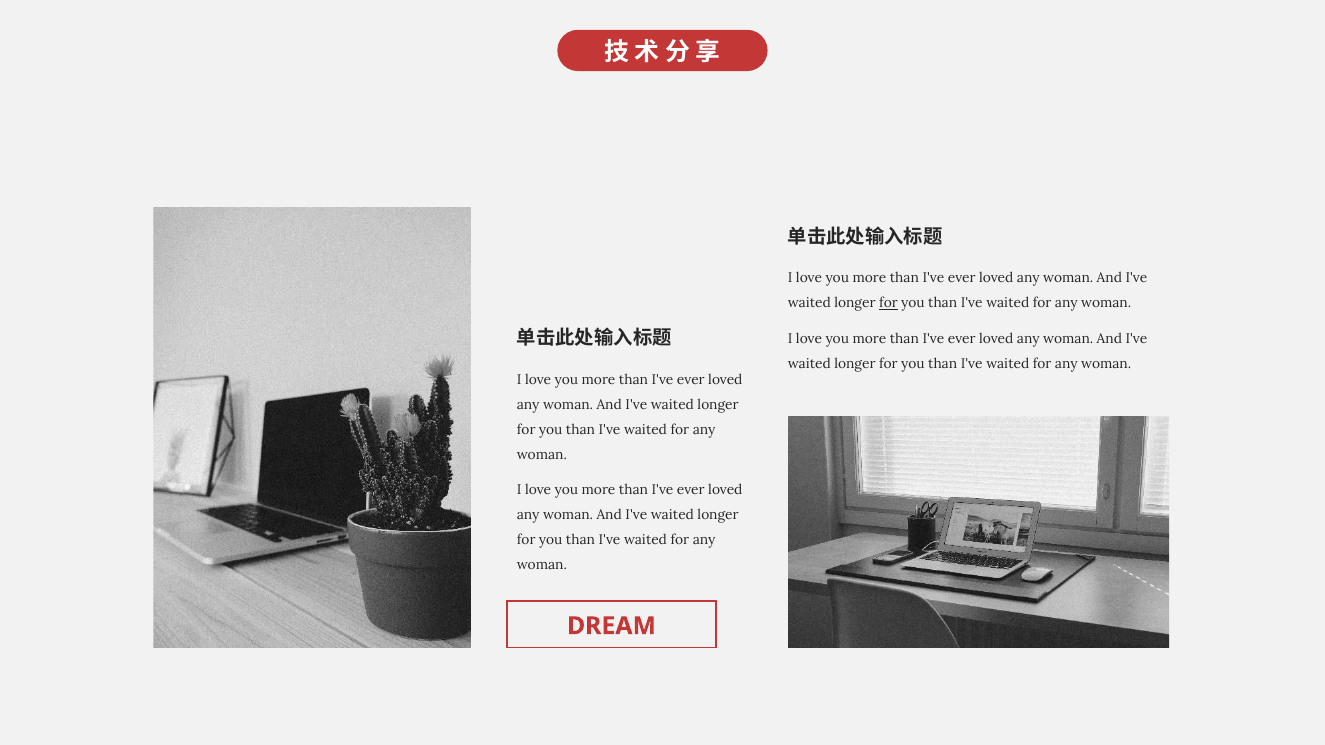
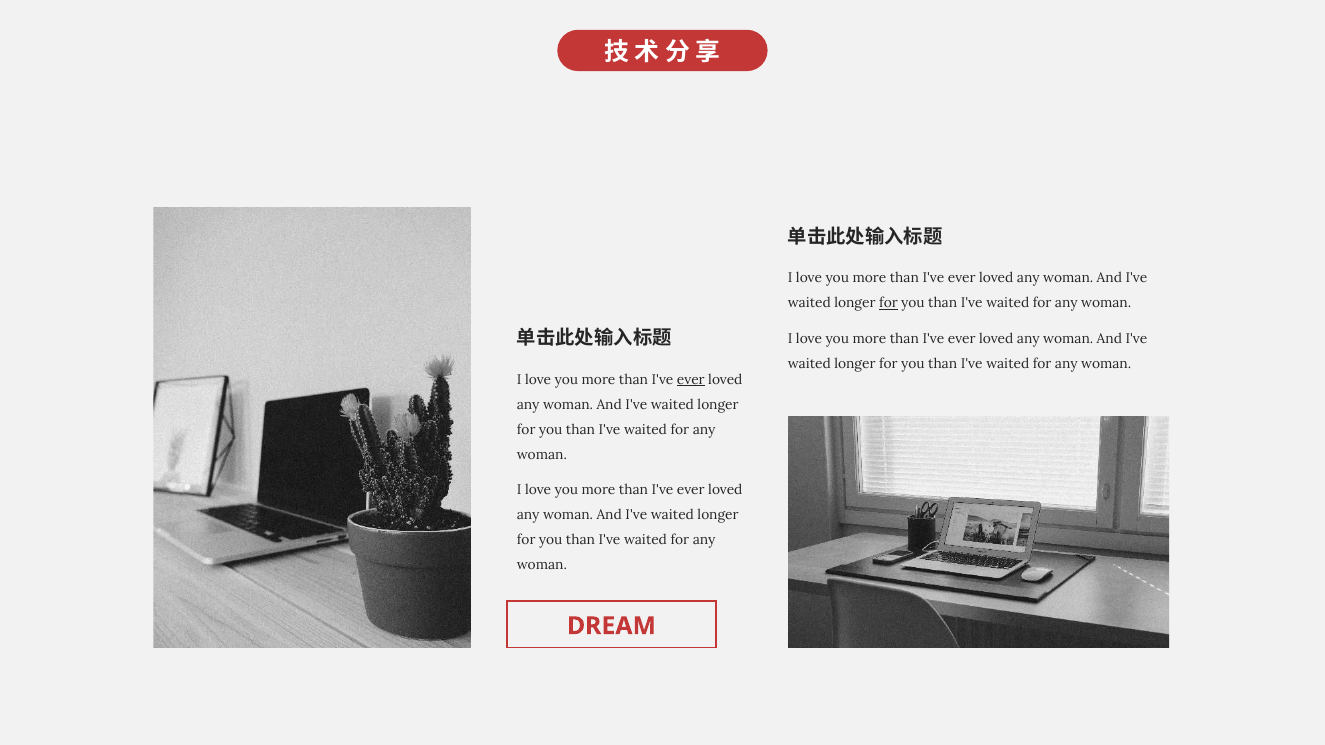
ever underline: none -> present (691, 380)
